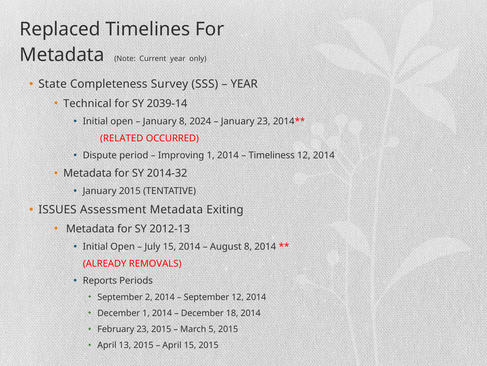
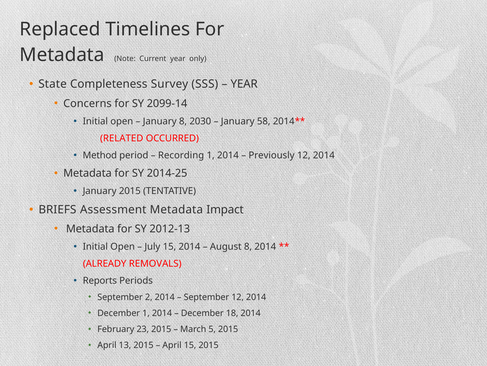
Technical: Technical -> Concerns (87, 103)
2039-14: 2039-14 -> 2099-14 (167, 103)
2024: 2024 -> 2030 (200, 121)
January 23: 23 -> 58 (264, 121)
Dispute: Dispute -> Method (100, 155)
Improving: Improving -> Recording (181, 155)
Timeliness: Timeliness -> Previously (272, 155)
2014-32: 2014-32 -> 2014-25 (167, 173)
ISSUES: ISSUES -> BRIEFS (57, 209)
Exiting: Exiting -> Impact (225, 209)
